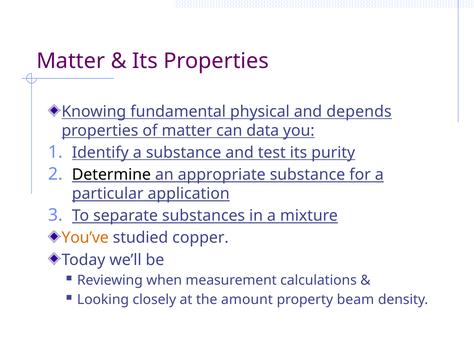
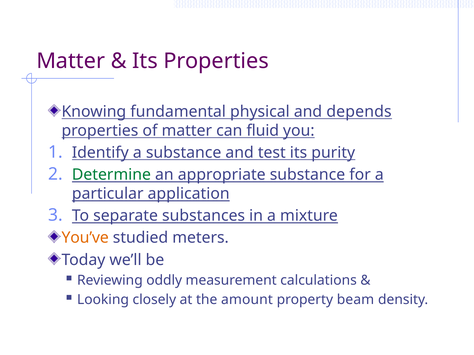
data: data -> fluid (263, 131)
Determine colour: black -> green (111, 175)
copper: copper -> meters (201, 238)
when: when -> oddly (164, 281)
